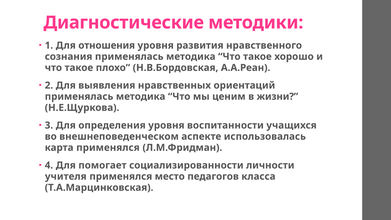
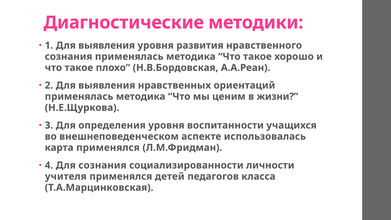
1 Для отношения: отношения -> выявления (107, 45)
Для помогает: помогает -> сознания (102, 165)
место: место -> детей (170, 176)
